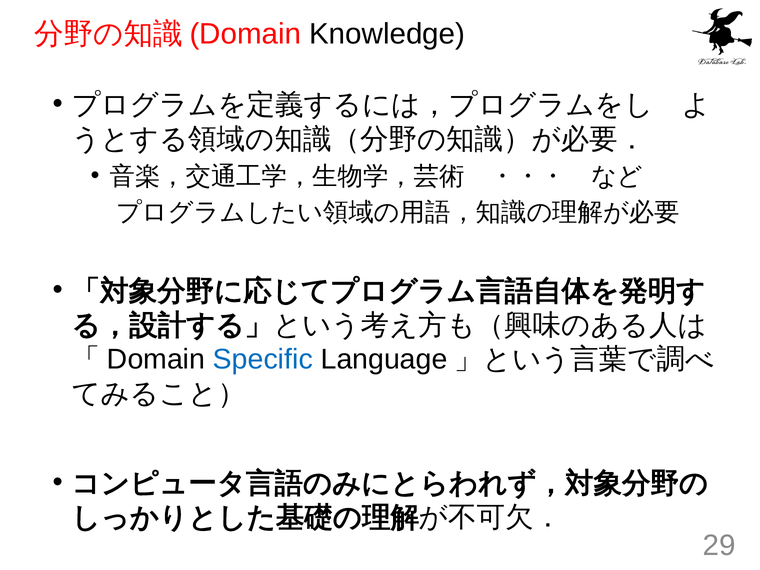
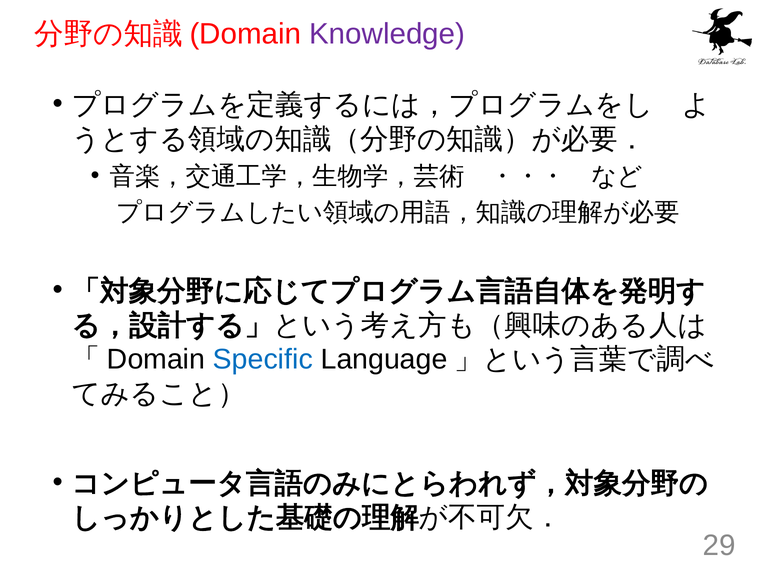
Knowledge colour: black -> purple (387, 34)
